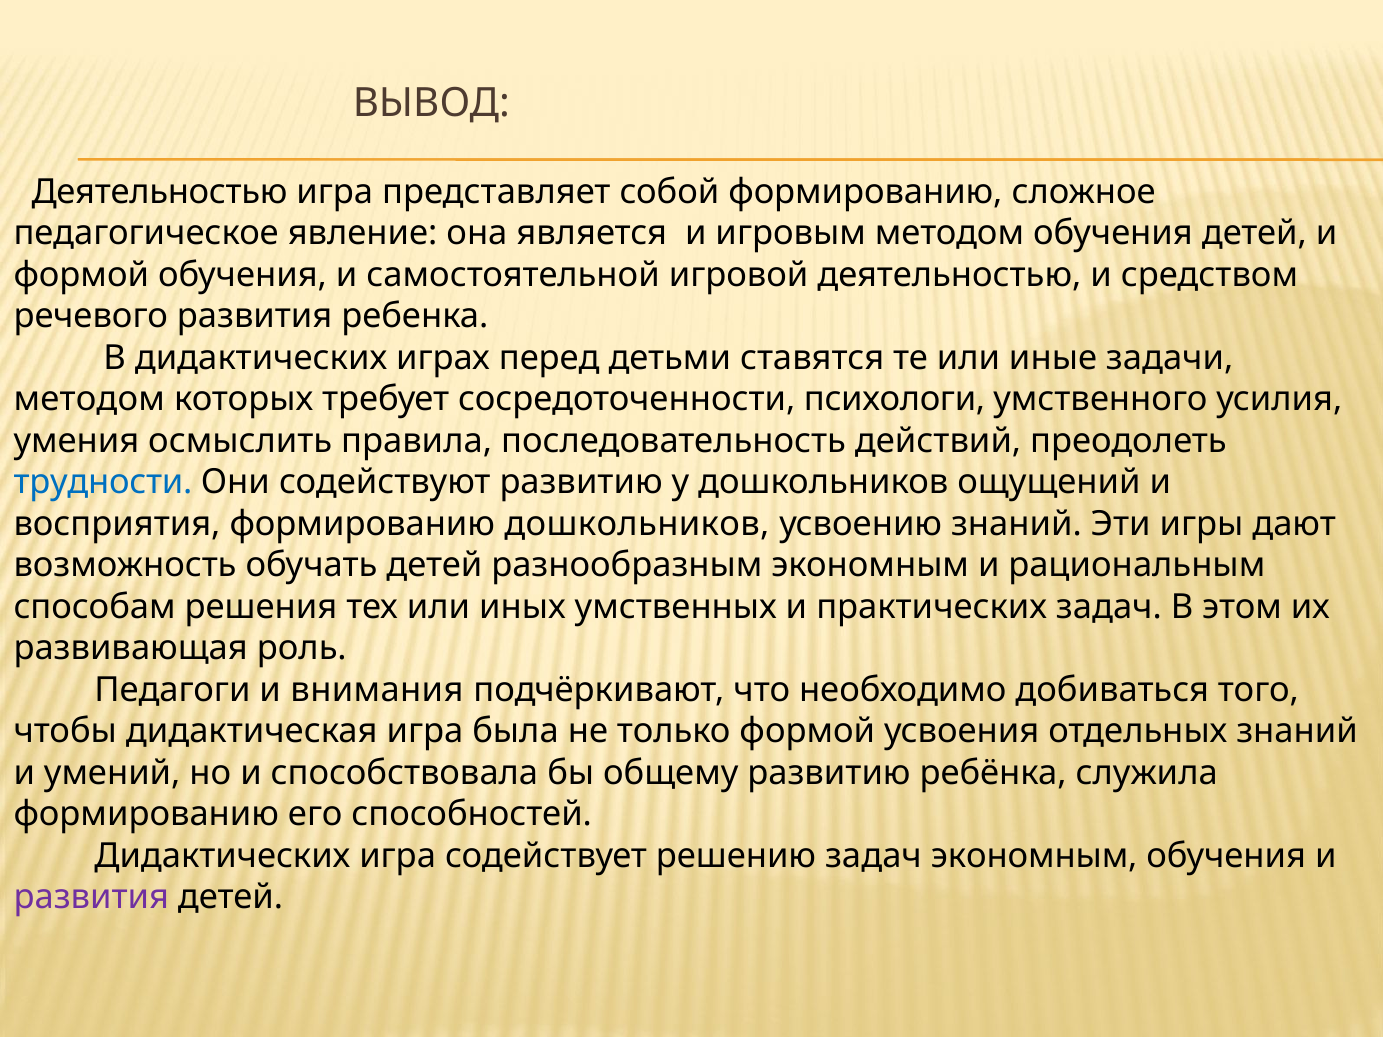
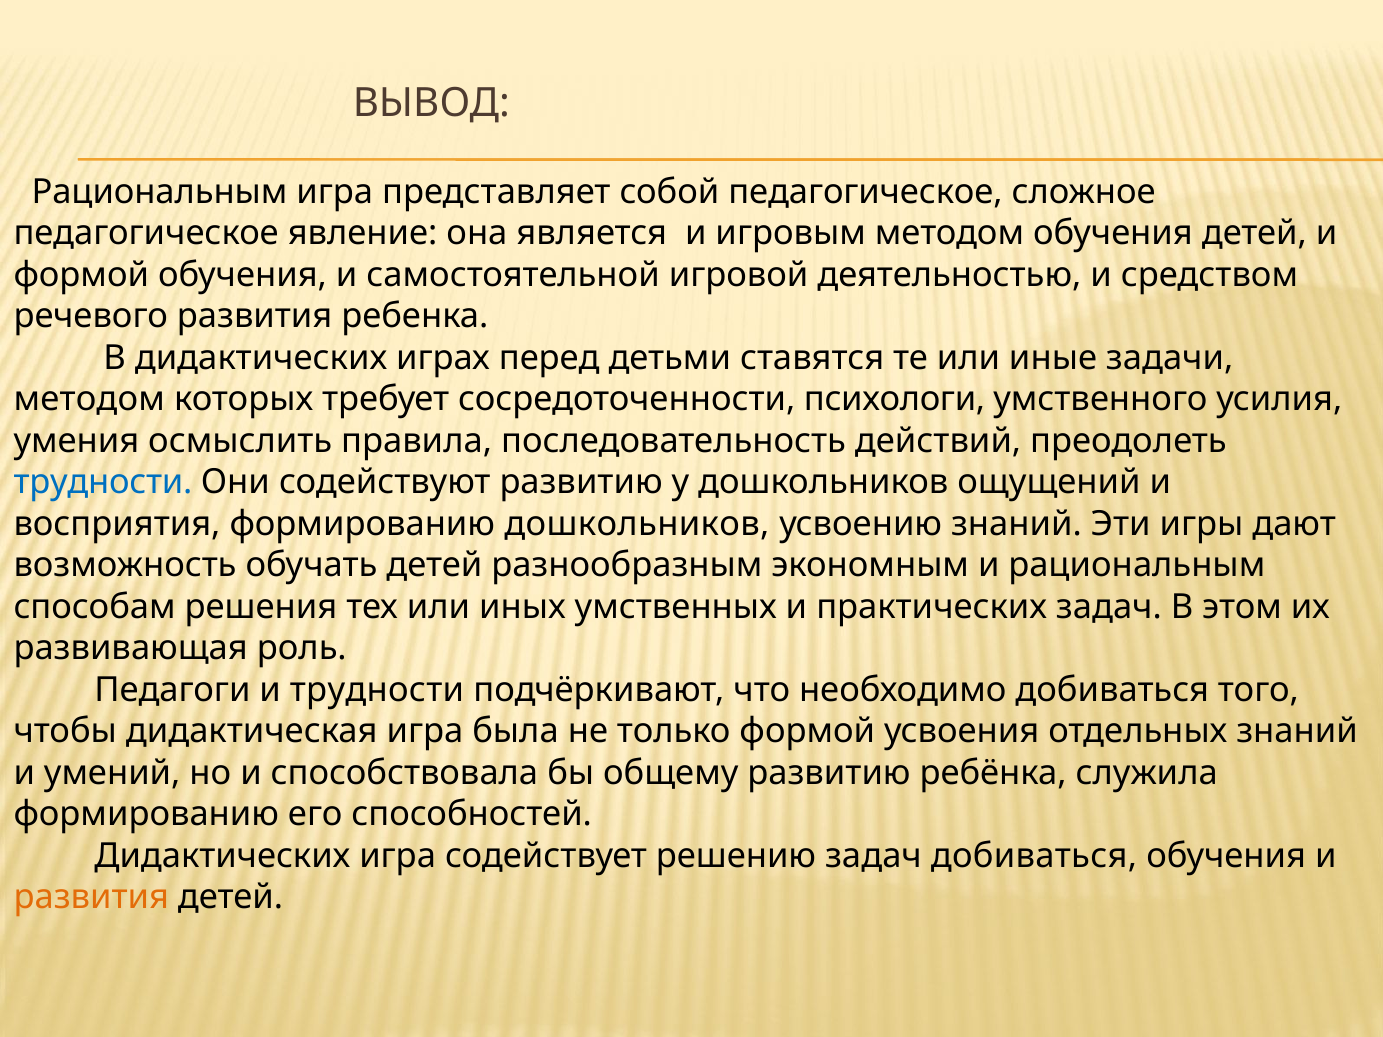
Деятельностью: Деятельностью -> Рациональным (159, 192)
собой формированию: формированию -> педагогическое (865, 192)
и внимания: внимания -> трудности (377, 690)
задач экономным: экономным -> добиваться (1034, 856)
развития colour: purple -> orange (91, 897)
